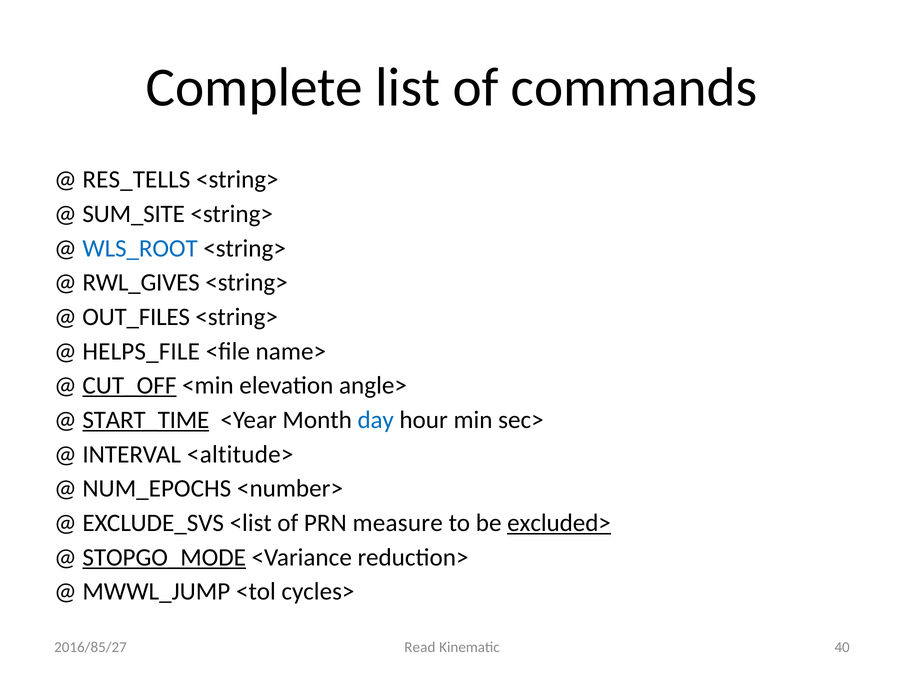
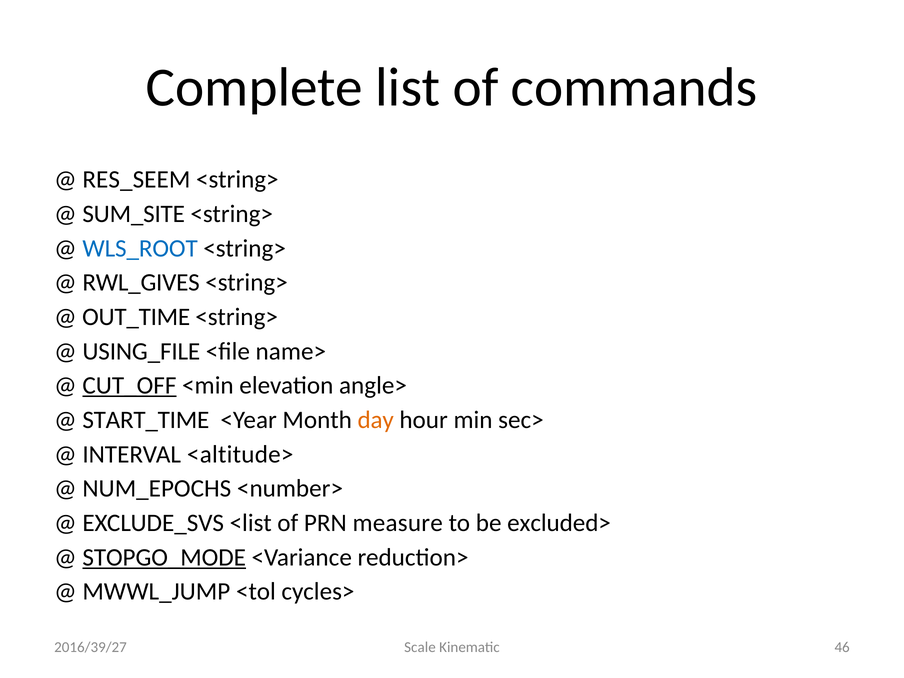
RES_TELLS: RES_TELLS -> RES_SEEM (136, 180)
OUT_FILES: OUT_FILES -> OUT_TIME (136, 317)
HELPS_FILE: HELPS_FILE -> USING_FILE (141, 351)
START_TIME underline: present -> none (146, 420)
day colour: blue -> orange (376, 420)
excluded> underline: present -> none (559, 523)
Read: Read -> Scale (420, 647)
40: 40 -> 46 (842, 647)
2016/85/27: 2016/85/27 -> 2016/39/27 (91, 647)
